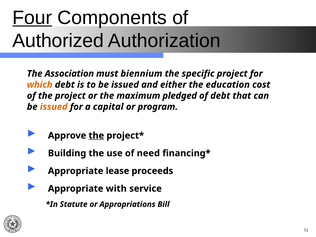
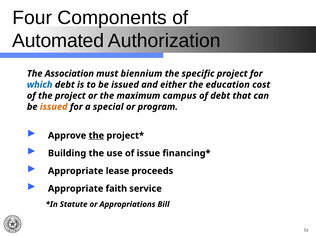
Four underline: present -> none (32, 18)
Authorized: Authorized -> Automated (58, 41)
which colour: orange -> blue (40, 85)
pledged: pledged -> campus (180, 96)
capital: capital -> special (108, 107)
need: need -> issue (148, 153)
with: with -> faith (116, 189)
